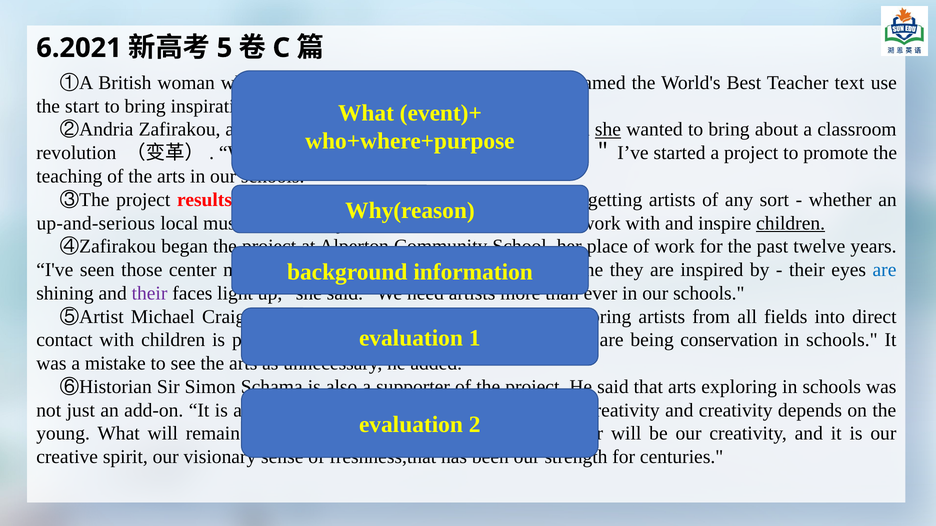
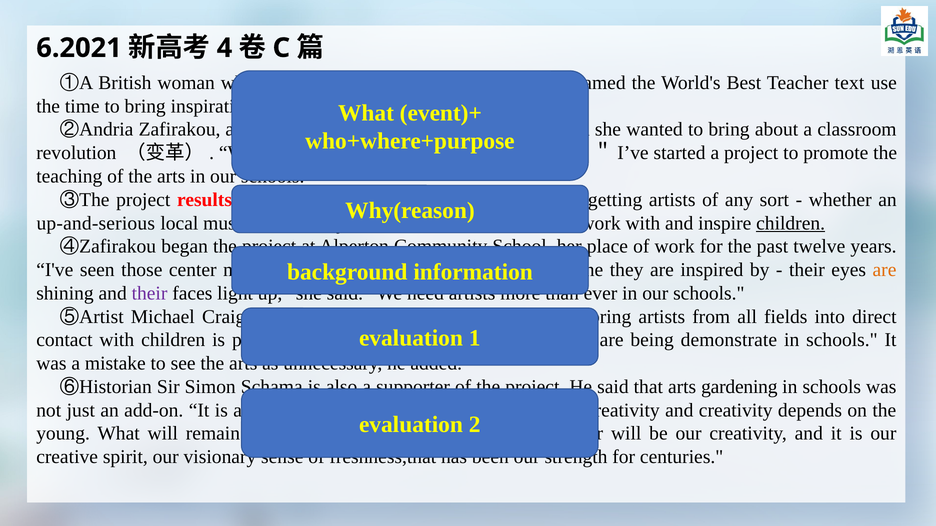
5: 5 -> 4 (224, 48)
the start: start -> time (82, 106)
she underline: present -> none (608, 130)
are colour: blue -> orange (884, 270)
conservation: conservation -> demonstrate (729, 340)
exploring: exploring -> gardening (739, 387)
